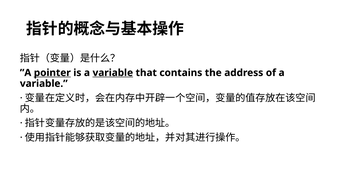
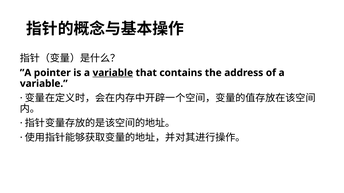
pointer underline: present -> none (52, 73)
